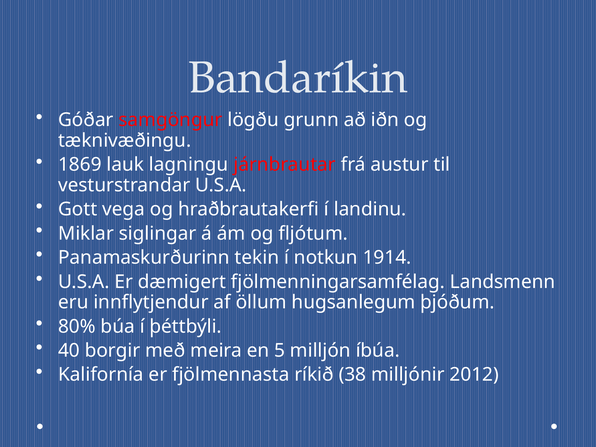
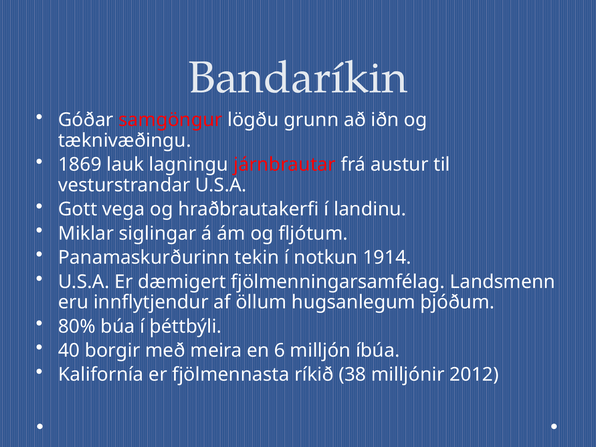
5: 5 -> 6 (280, 351)
